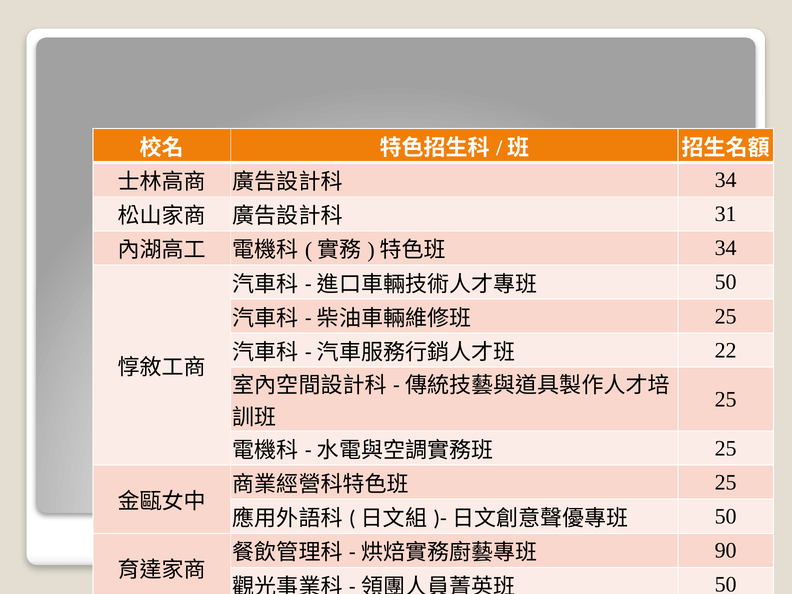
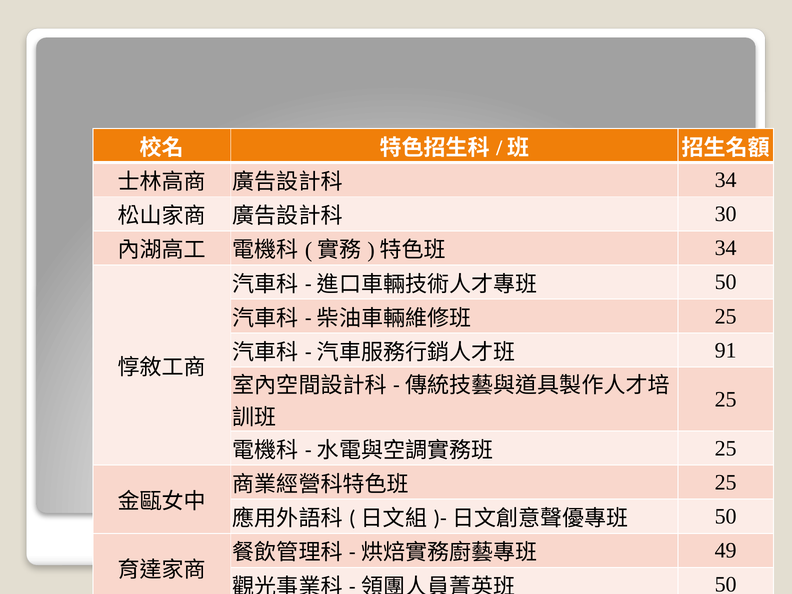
31: 31 -> 30 (726, 214)
22: 22 -> 91 (726, 350)
90: 90 -> 49 (726, 551)
